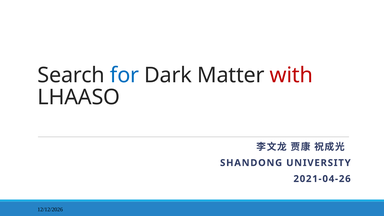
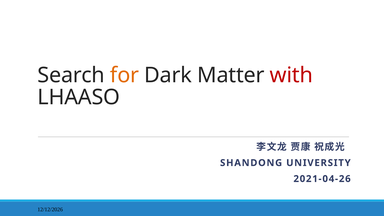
for colour: blue -> orange (125, 75)
